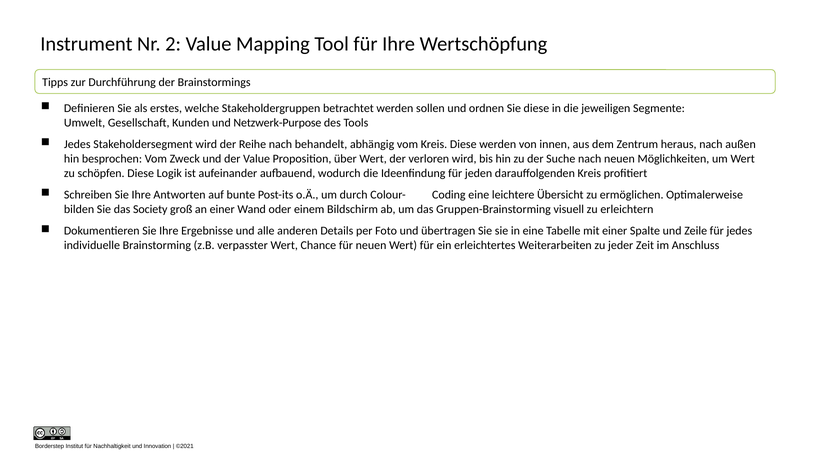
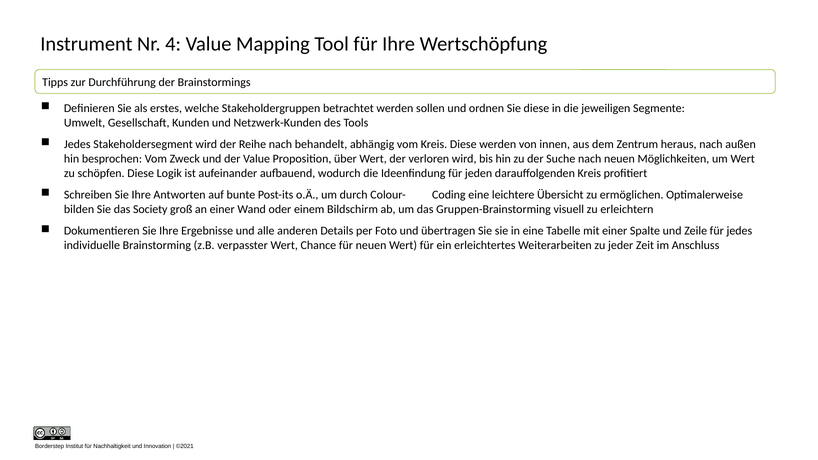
2: 2 -> 4 (173, 44)
Netzwerk-Purpose: Netzwerk-Purpose -> Netzwerk-Kunden (277, 123)
